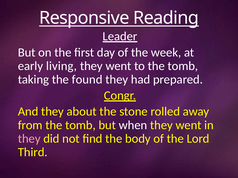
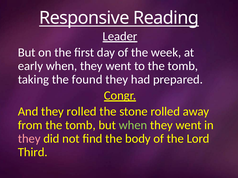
early living: living -> when (62, 66)
they about: about -> rolled (82, 112)
when colour: white -> light green (133, 125)
